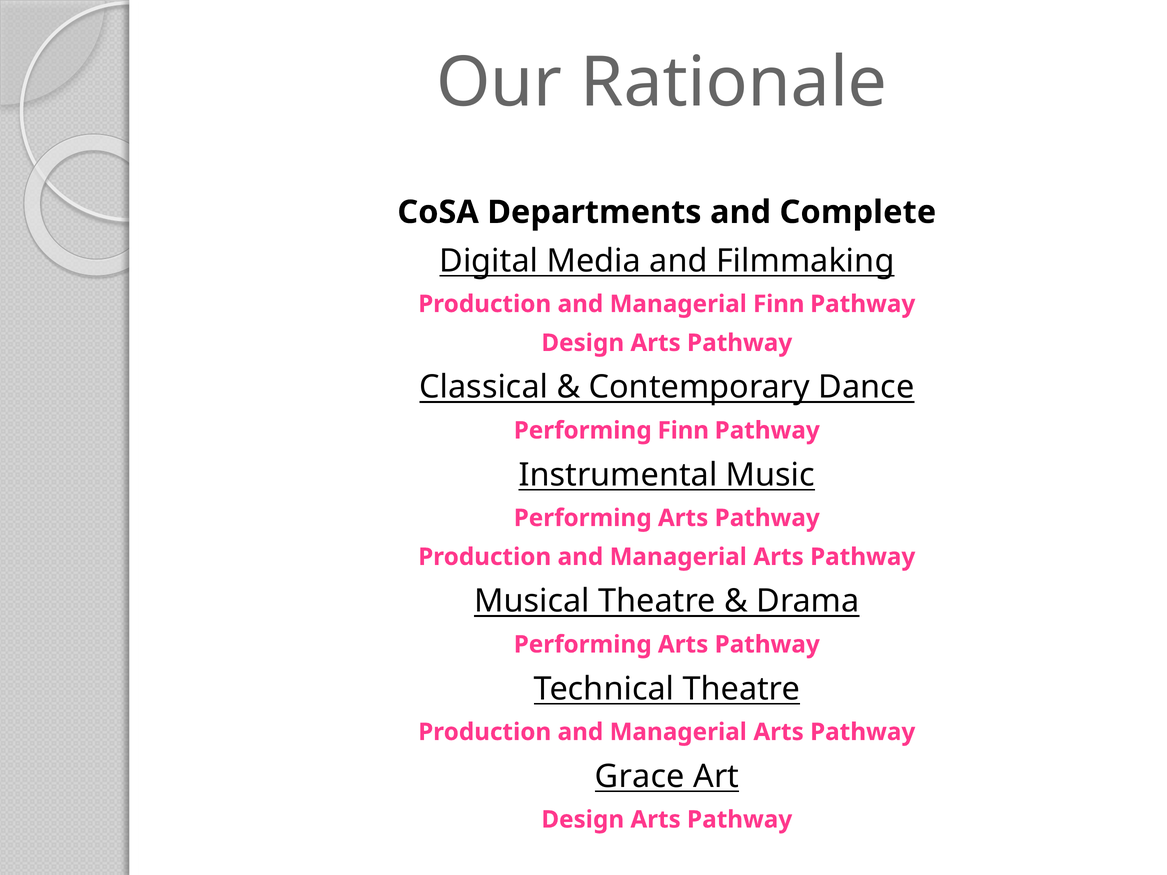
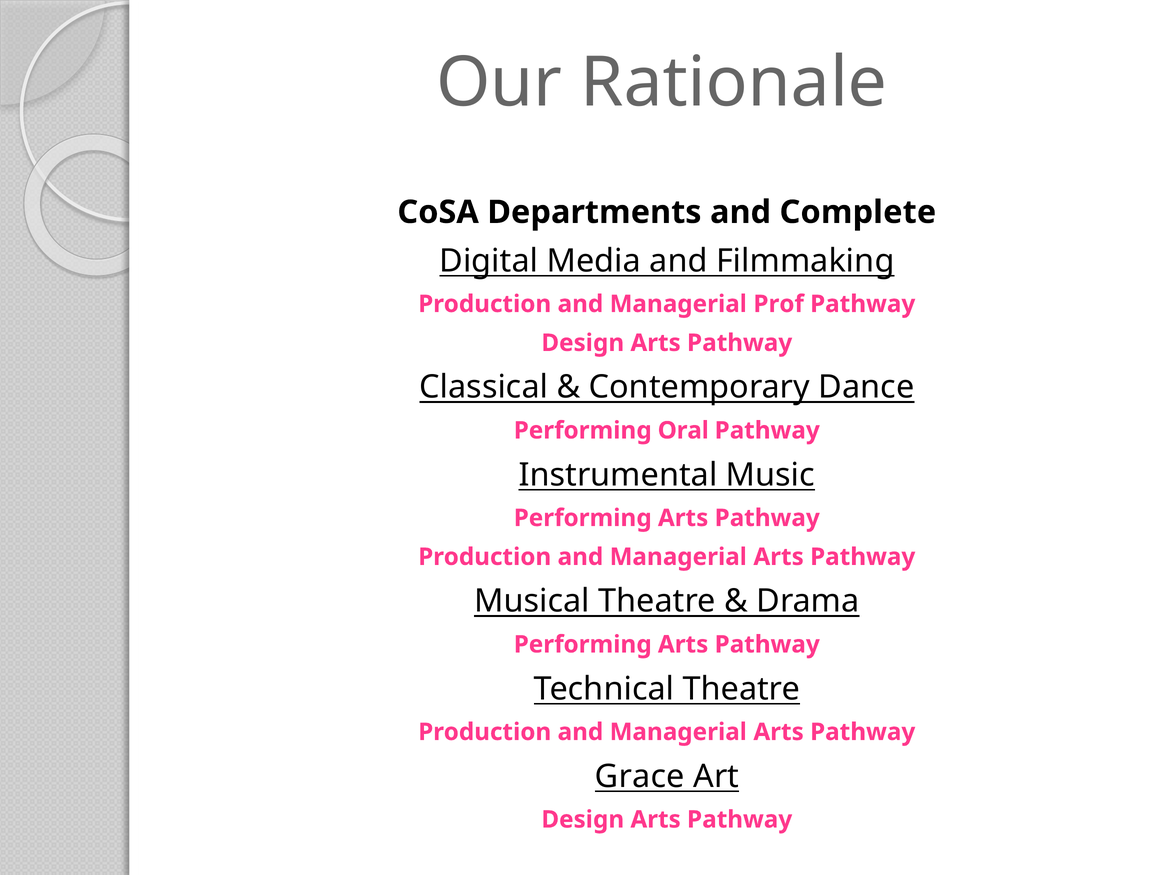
Managerial Finn: Finn -> Prof (779, 304)
Performing Finn: Finn -> Oral (683, 431)
